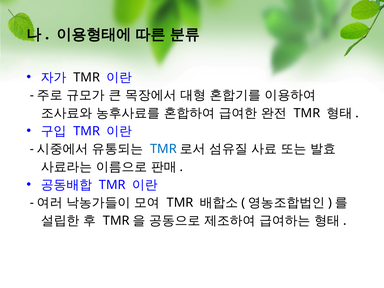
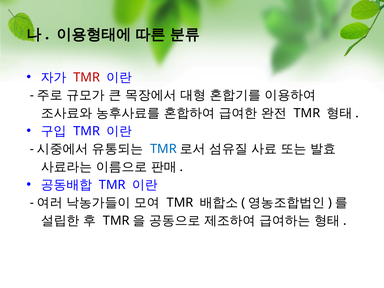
TMR colour: black -> red (87, 77)
